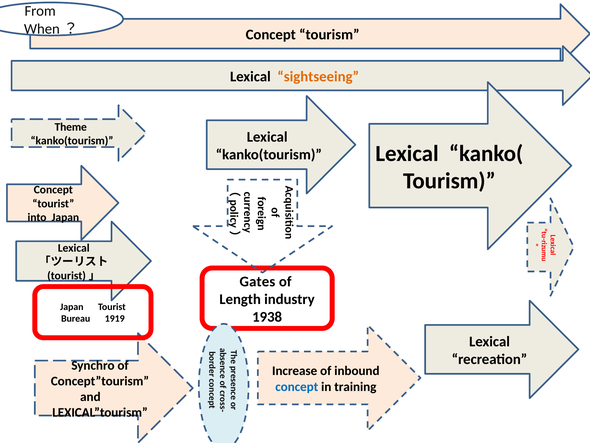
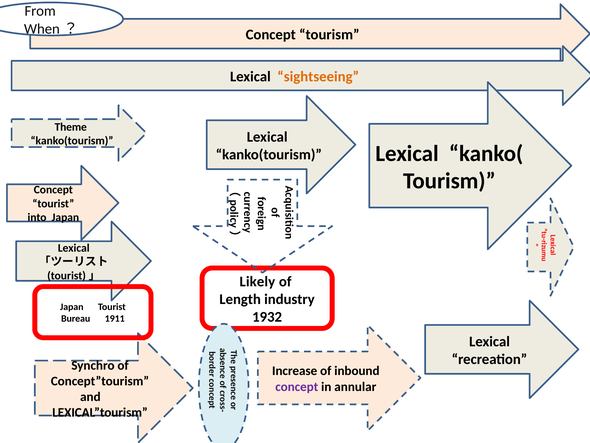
Gates: Gates -> Likely (257, 281)
1938: 1938 -> 1932 (267, 317)
1919: 1919 -> 1911 (115, 318)
concept colour: blue -> purple (297, 386)
training: training -> annular (355, 386)
